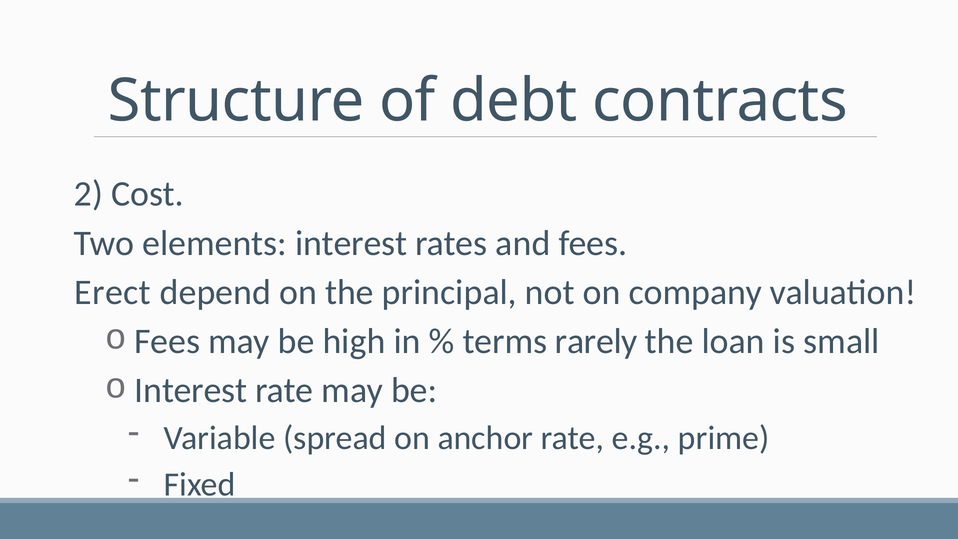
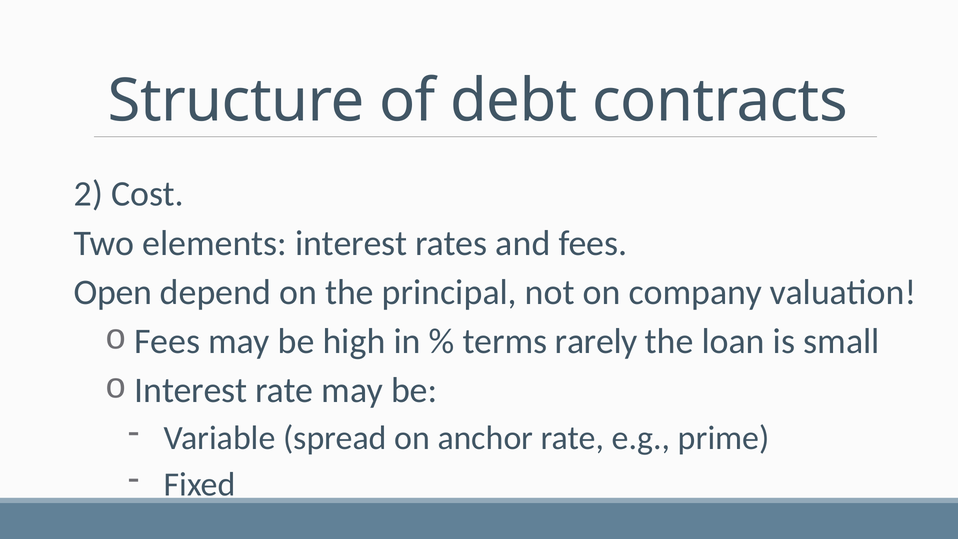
Erect: Erect -> Open (113, 292)
